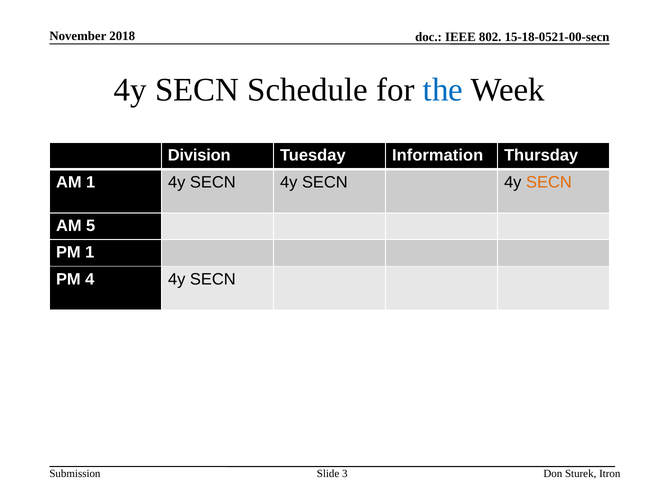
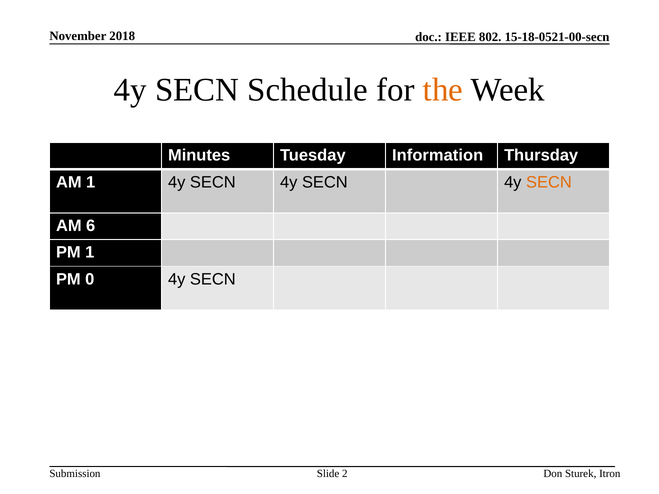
the colour: blue -> orange (443, 90)
Division: Division -> Minutes (199, 156)
5: 5 -> 6 (91, 226)
4: 4 -> 0 (90, 279)
3: 3 -> 2 (345, 474)
